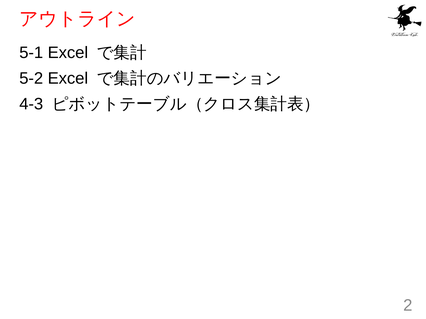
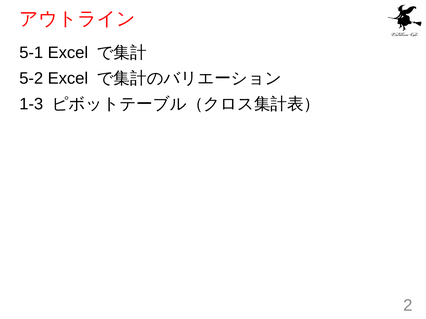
4-3: 4-3 -> 1-3 (31, 104)
